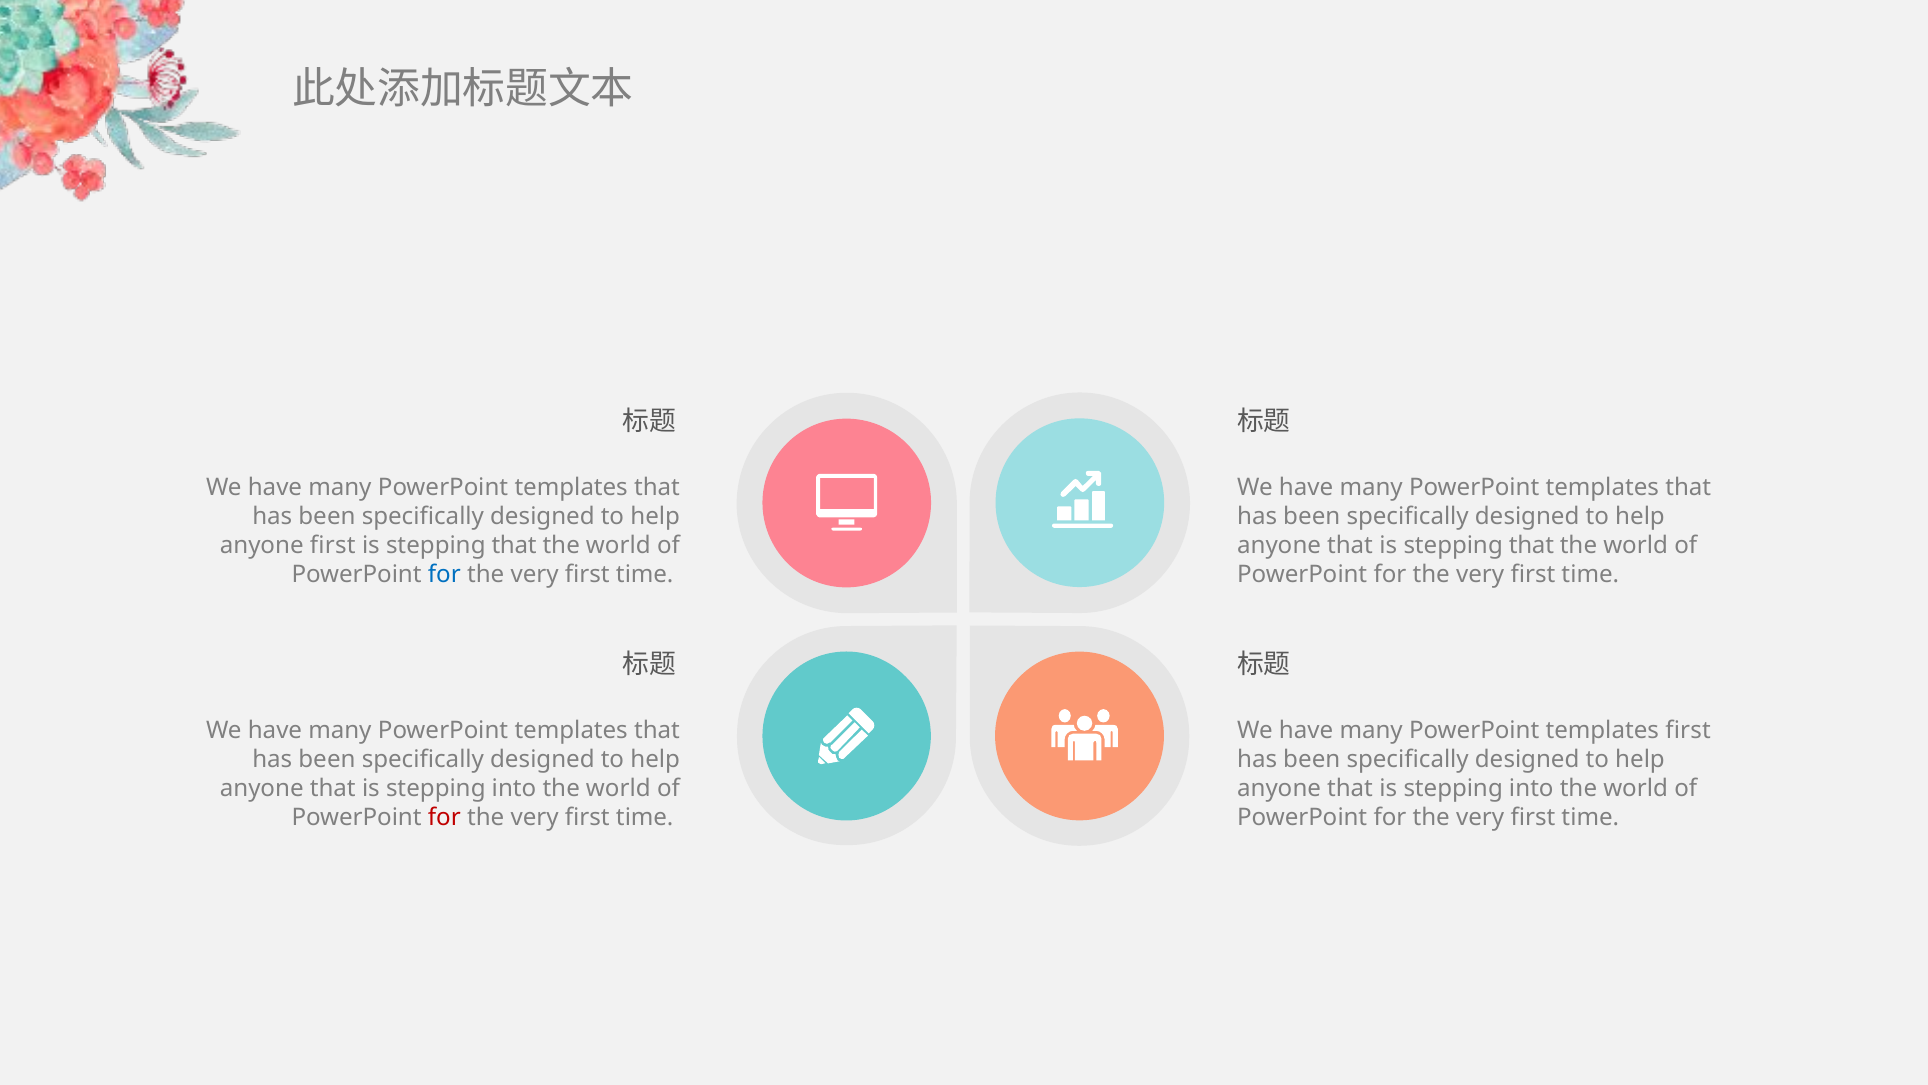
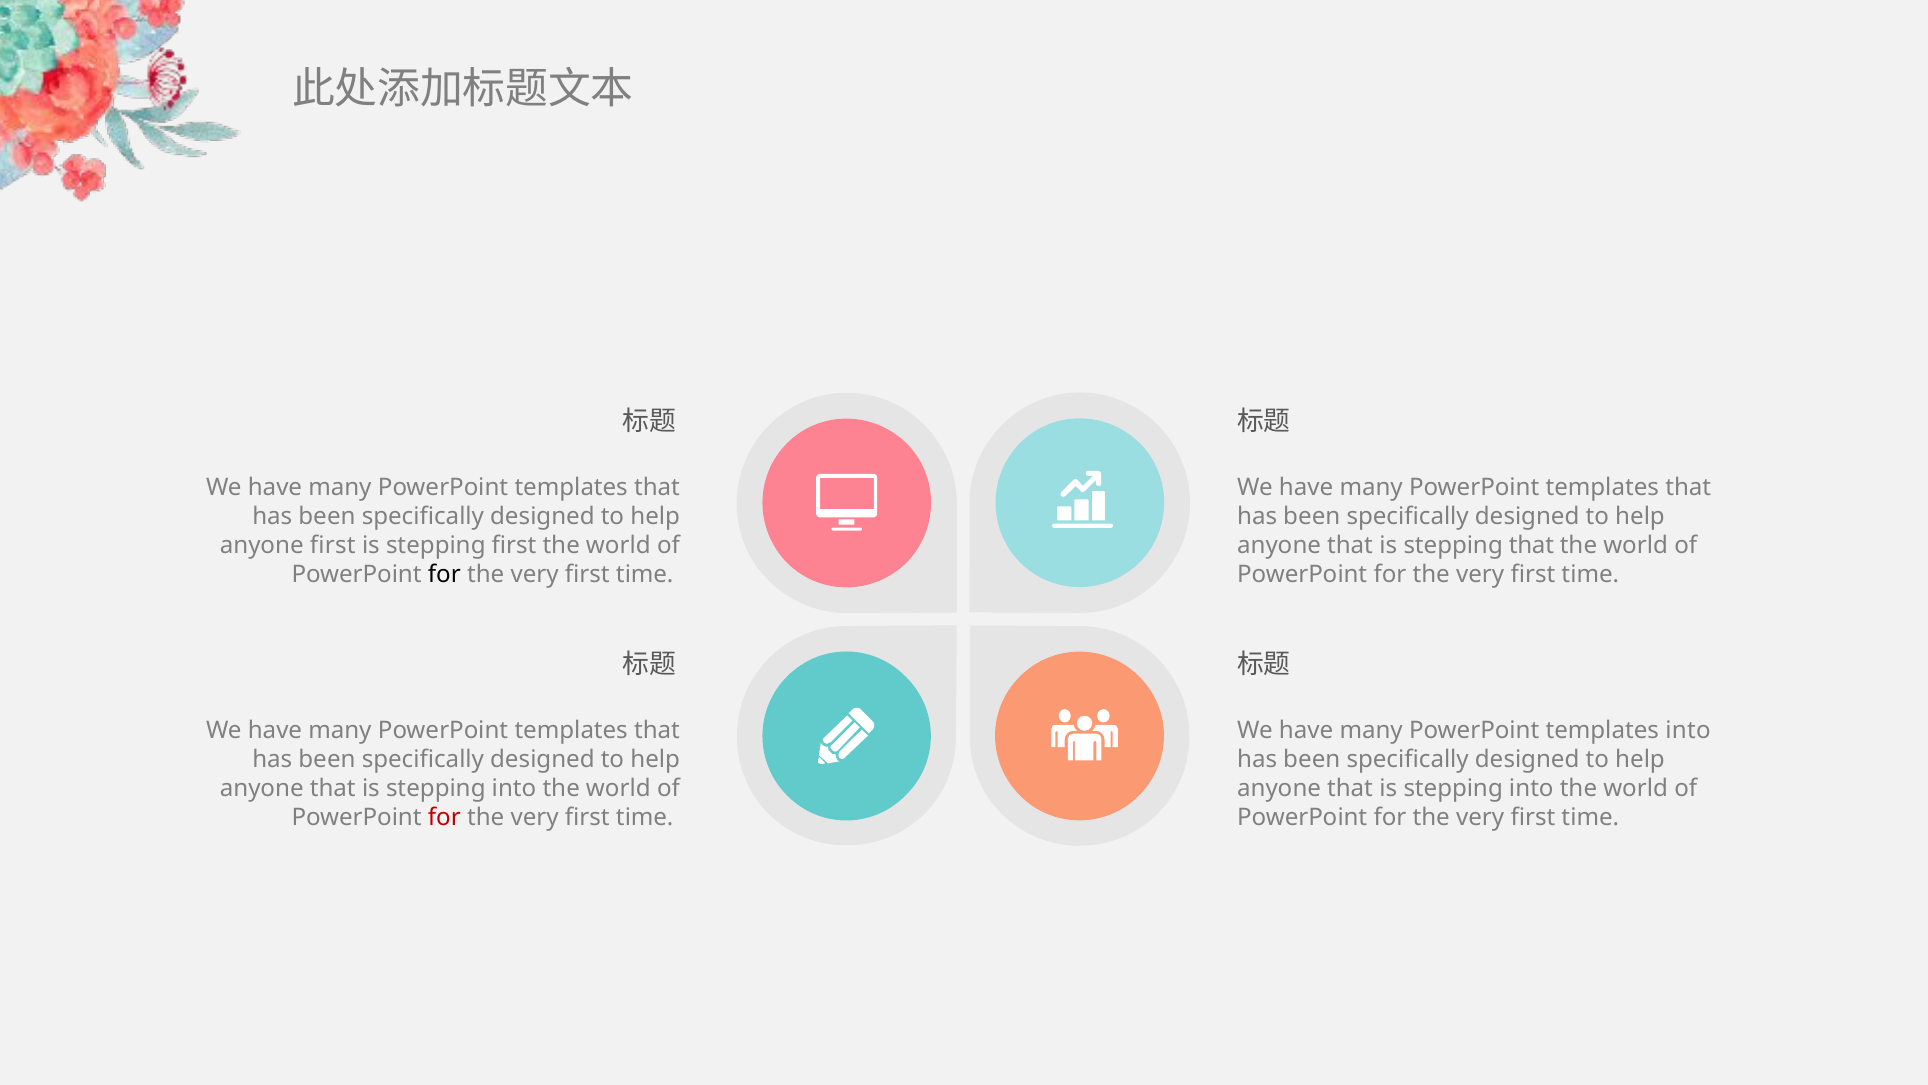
that: that -> first (514, 545)
for colour: blue -> black (444, 574)
templates first: first -> into (1688, 730)
